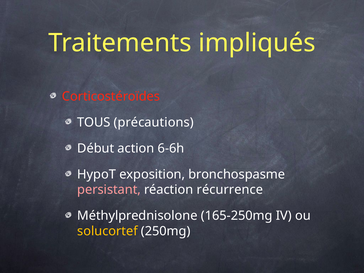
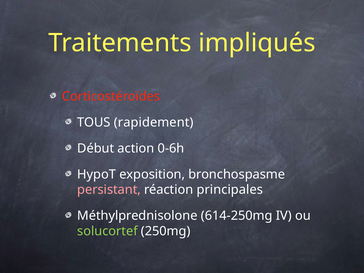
précautions: précautions -> rapidement (154, 122)
6-6h: 6-6h -> 0-6h (171, 148)
récurrence: récurrence -> principales (230, 190)
165-250mg: 165-250mg -> 614-250mg (237, 216)
solucortef colour: yellow -> light green (107, 231)
